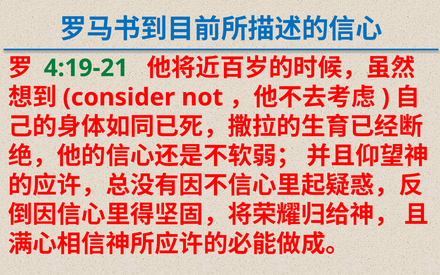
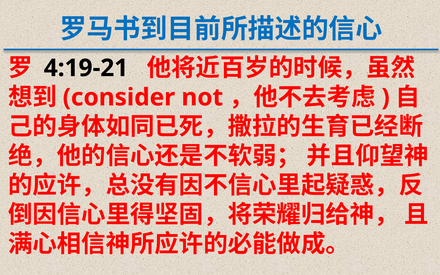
4:19-21 colour: green -> black (86, 68)
